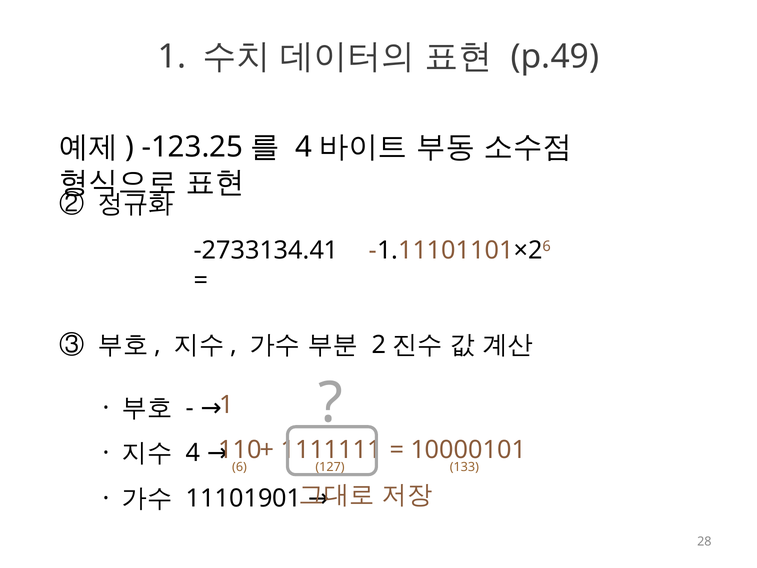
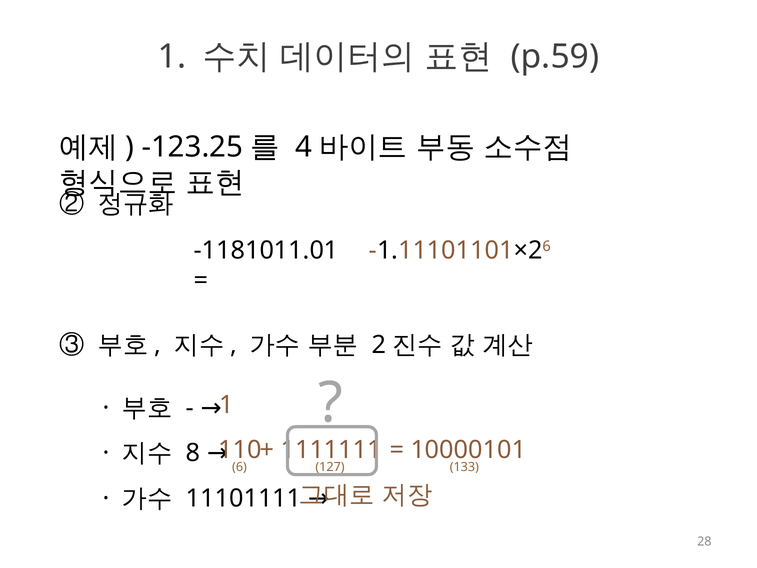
p.49: p.49 -> p.59 (555, 57)
-2733134.41: -2733134.41 -> -1181011.01 (266, 250)
4: 4 -> 8 (193, 453)
11101901: 11101901 -> 11101111 (244, 498)
